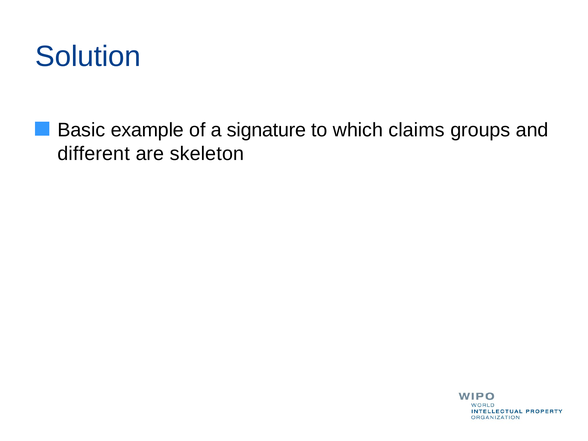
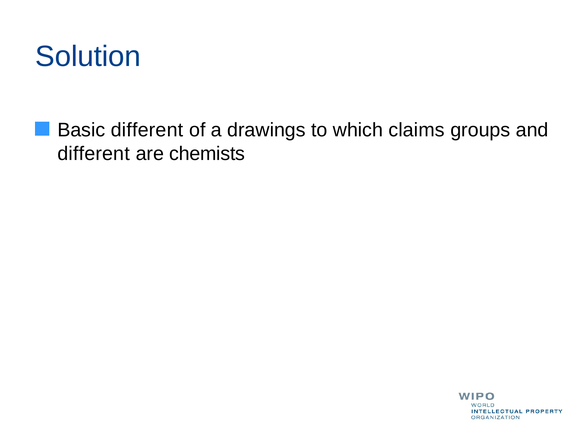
Basic example: example -> different (147, 130)
signature: signature -> drawings (266, 130)
skeleton: skeleton -> chemists (207, 154)
